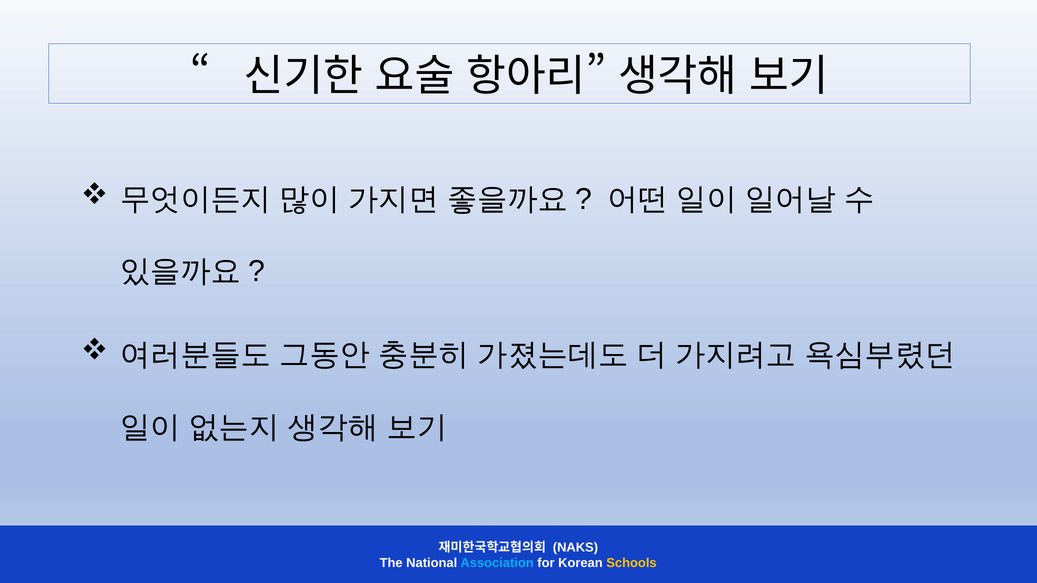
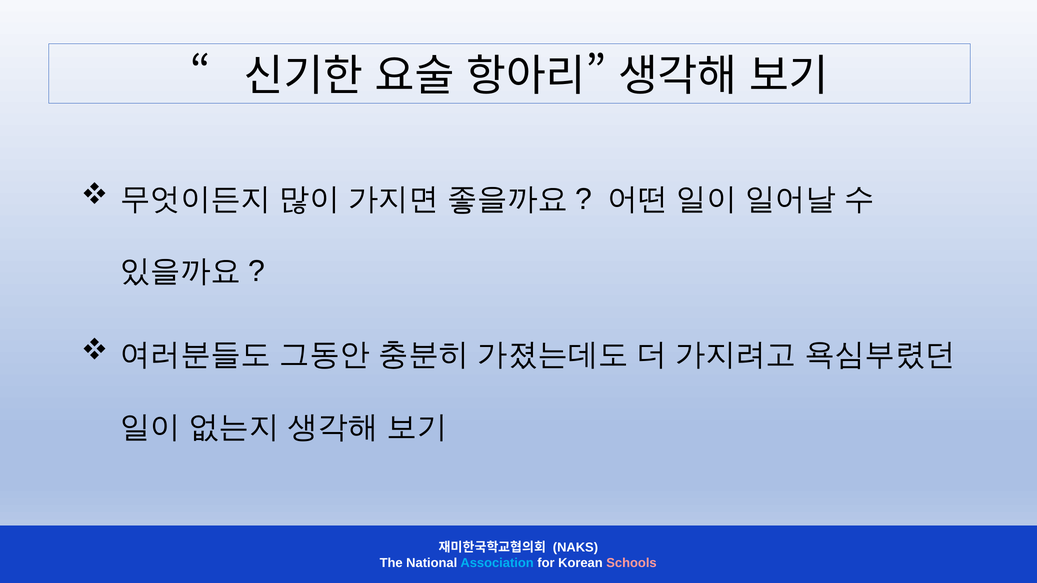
Schools colour: yellow -> pink (632, 563)
